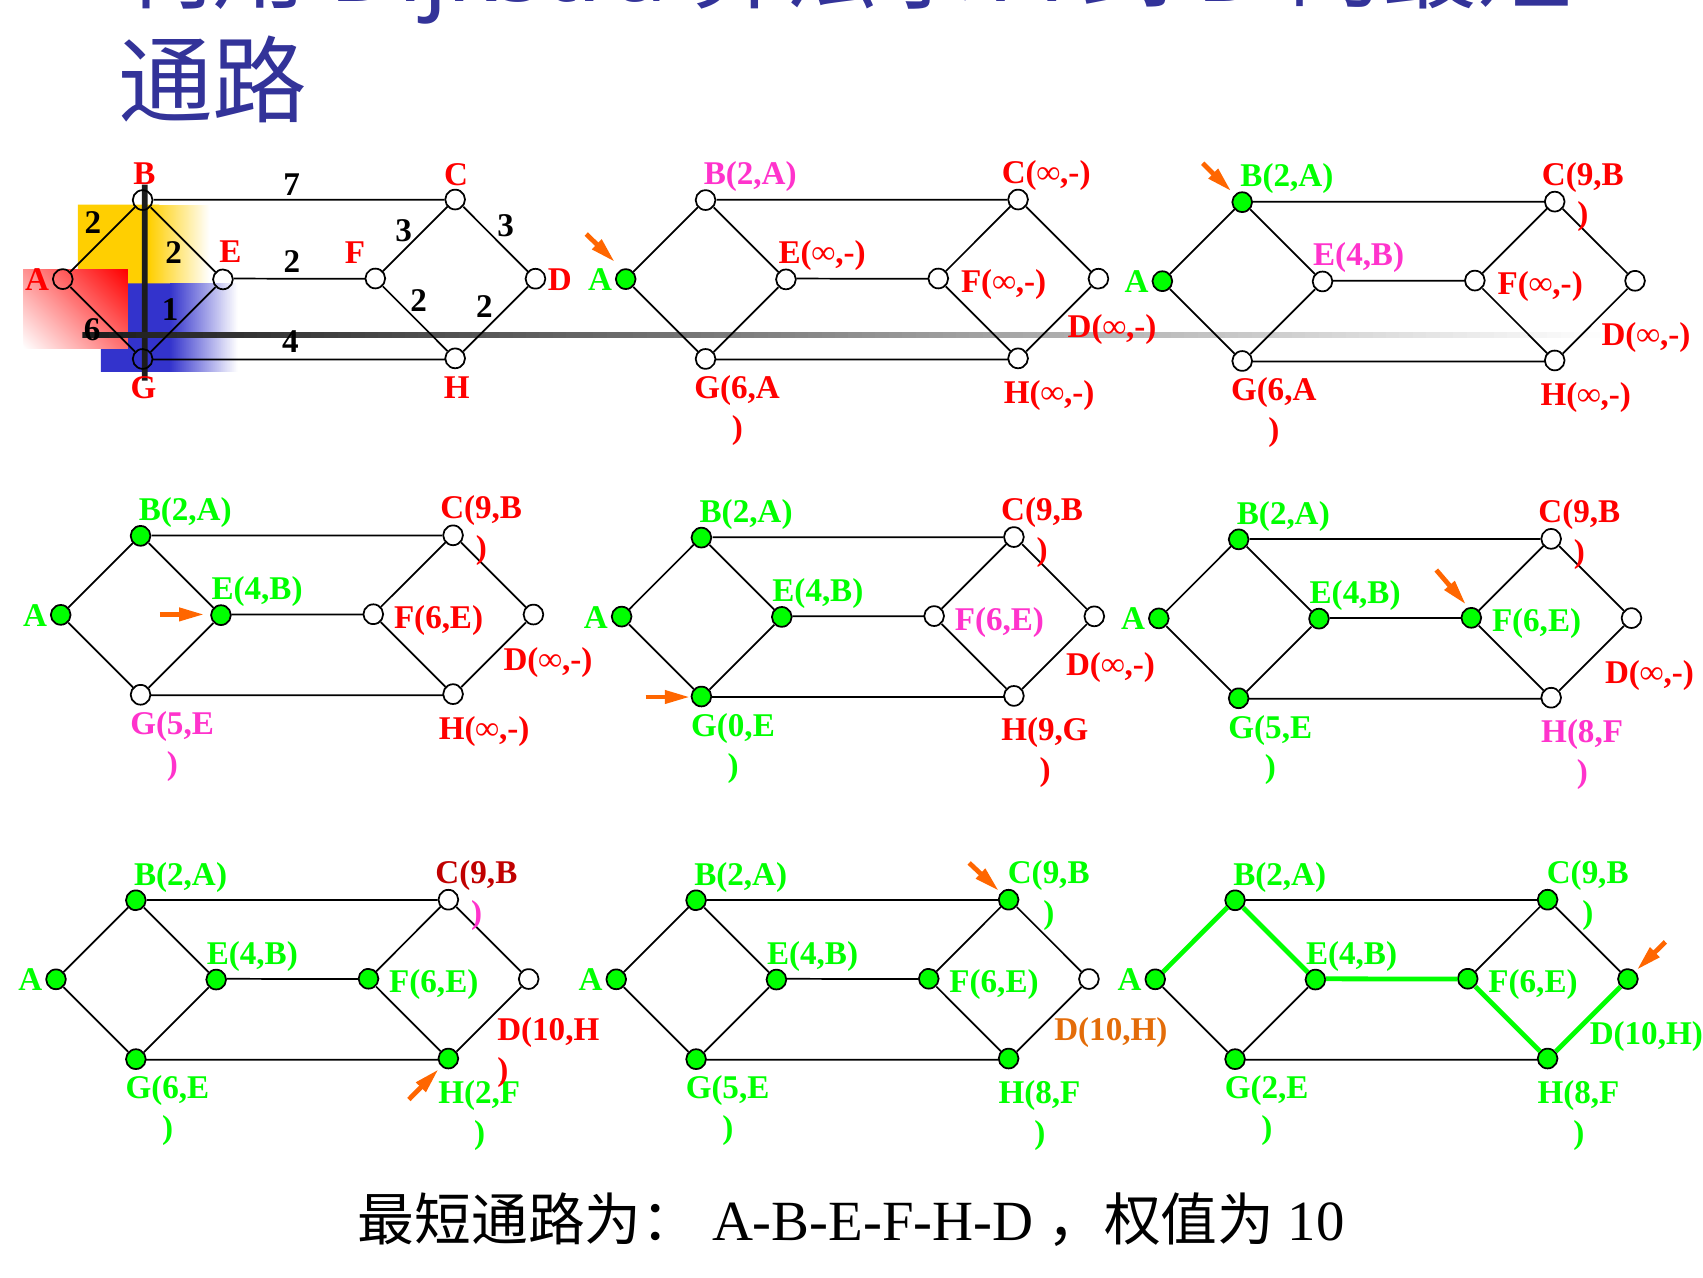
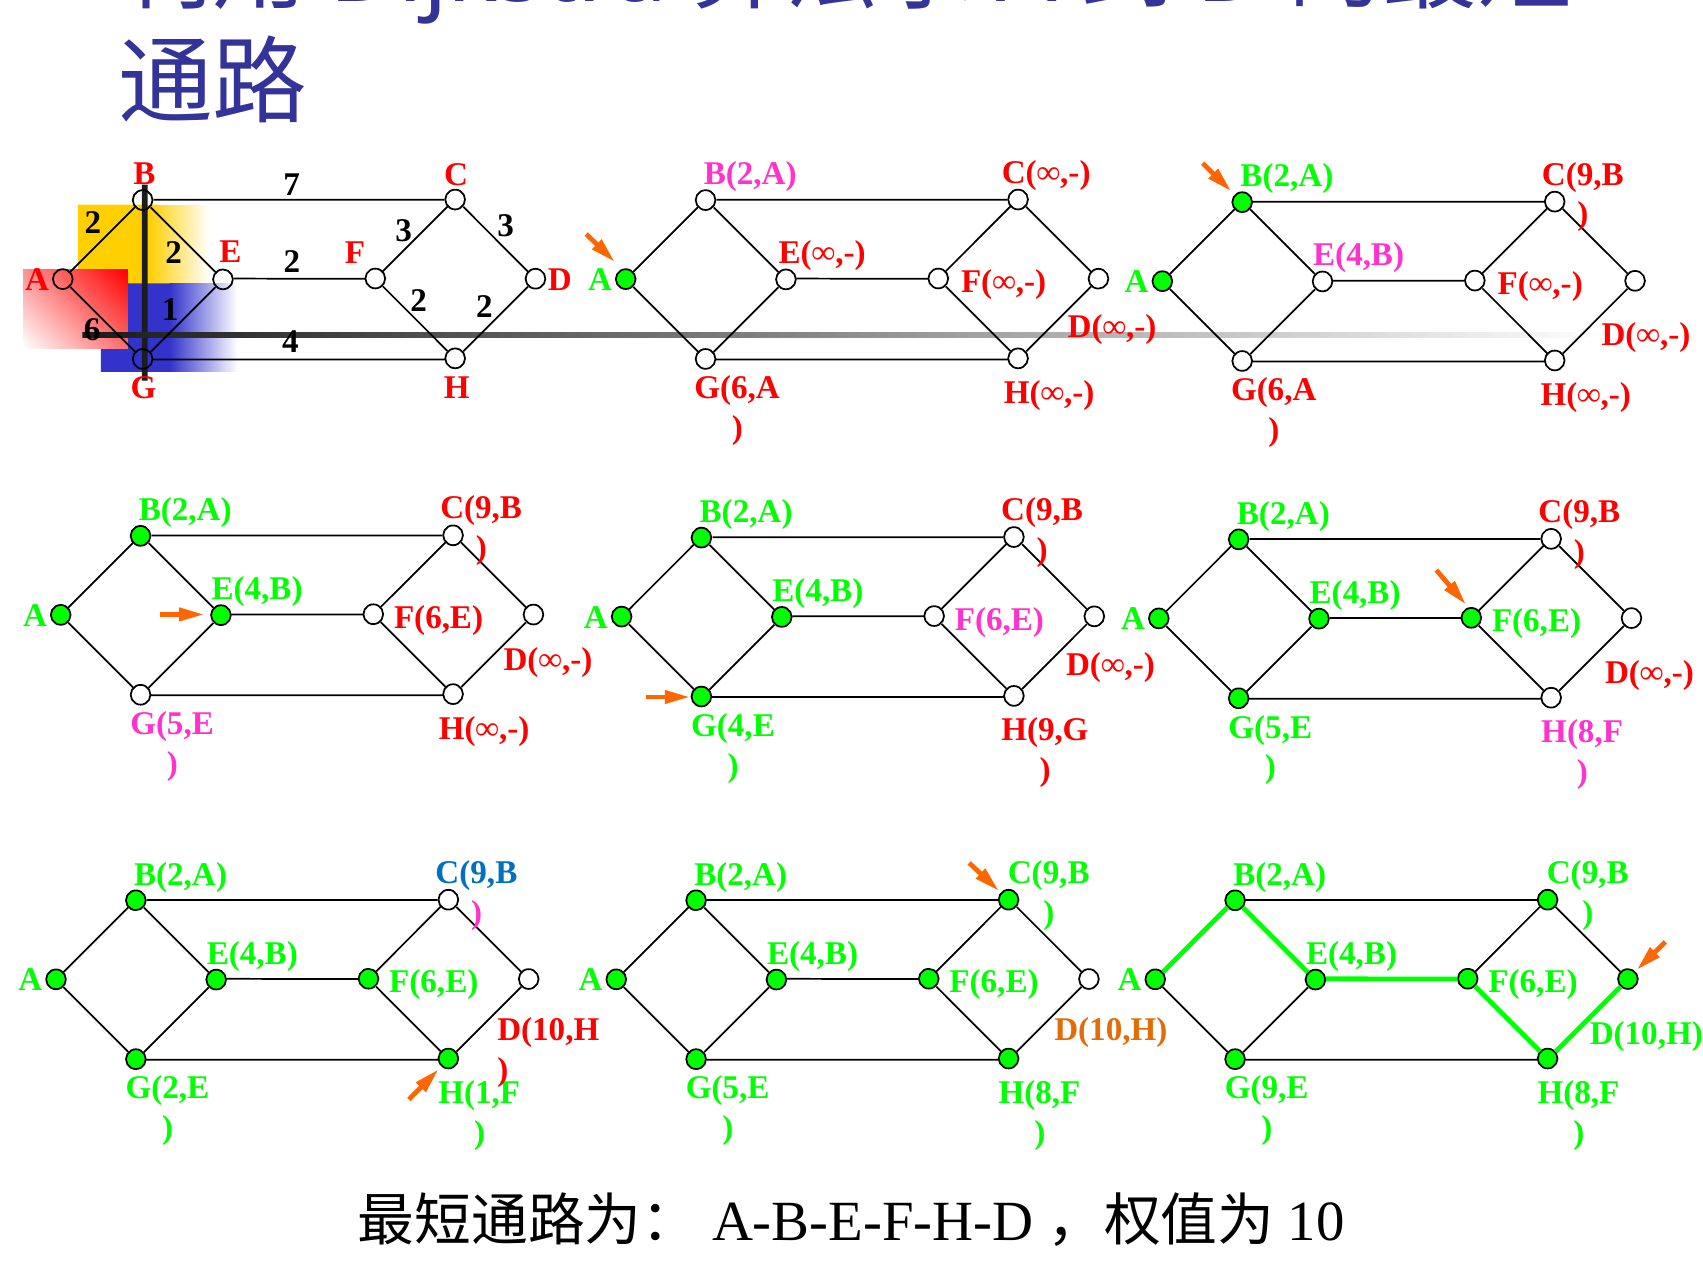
G(0,E: G(0,E -> G(4,E (733, 725)
C(9,B colour: red -> blue (476, 872)
G(6,E: G(6,E -> G(2,E (167, 1087)
G(2,E: G(2,E -> G(9,E (1267, 1087)
H(2,F: H(2,F -> H(1,F (479, 1092)
